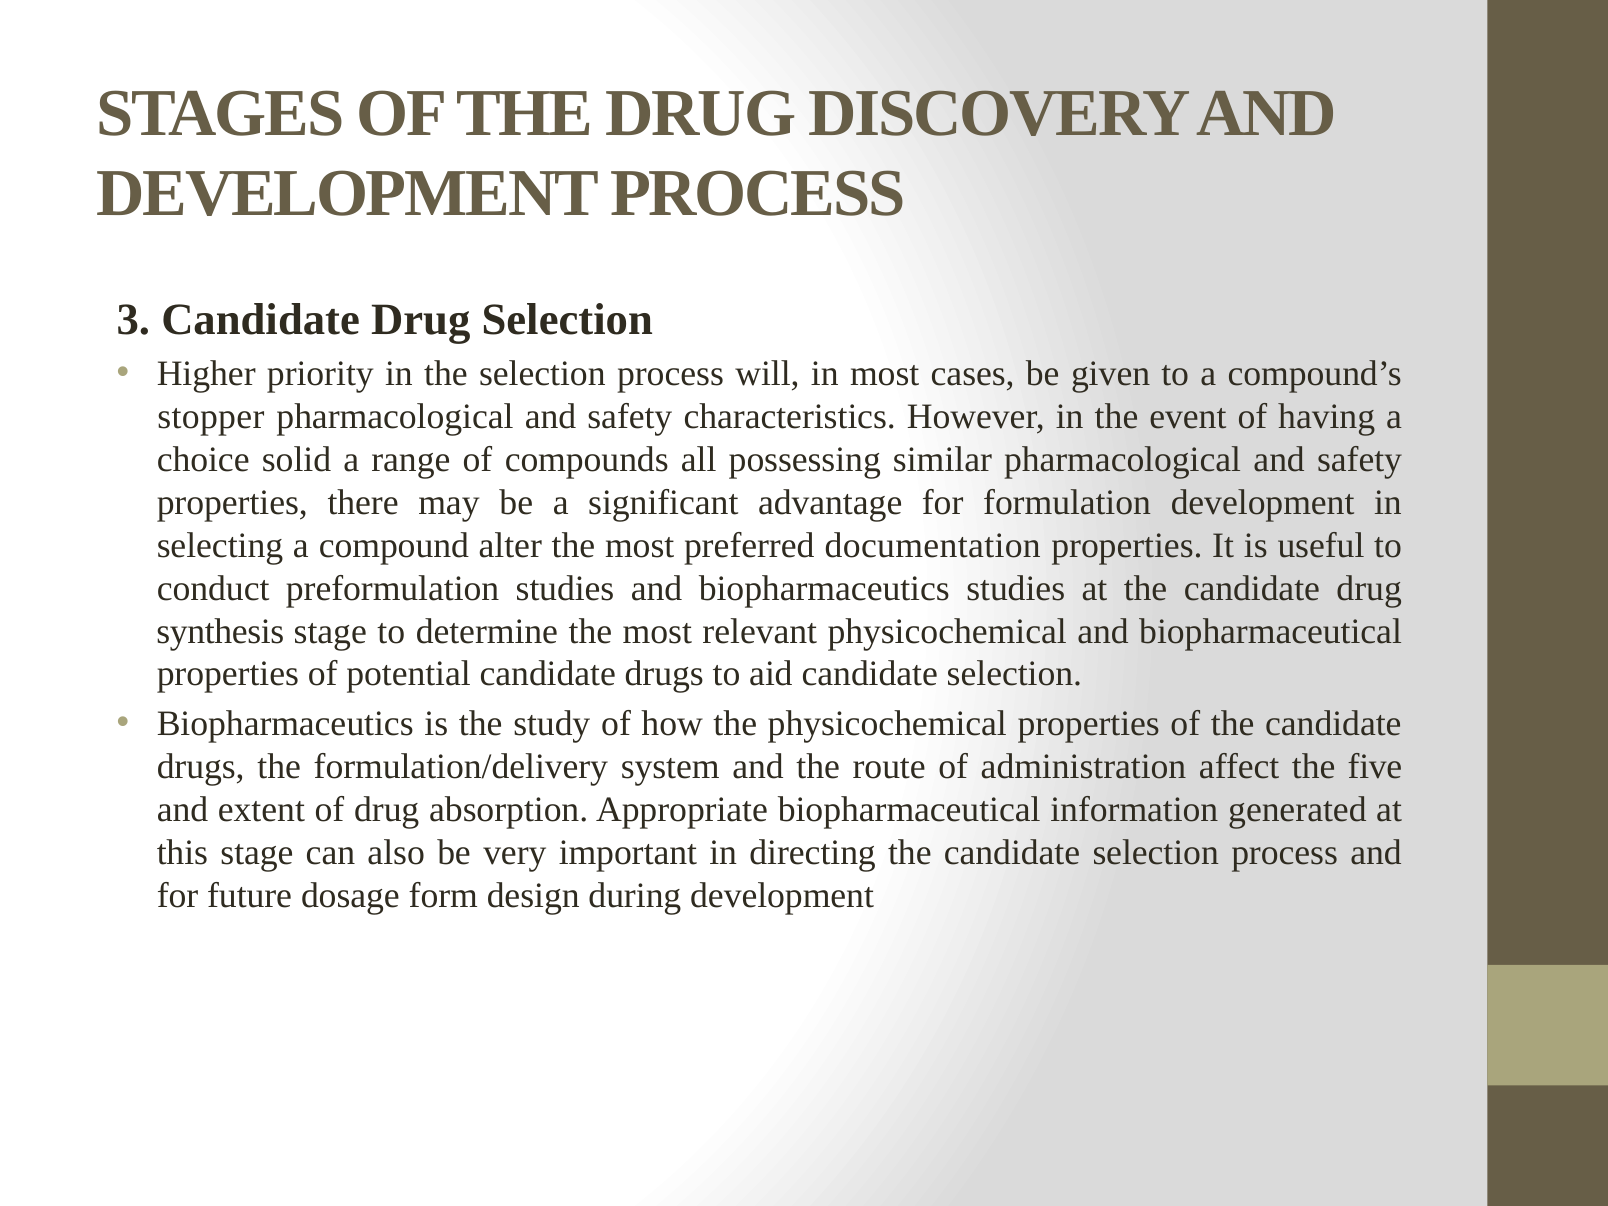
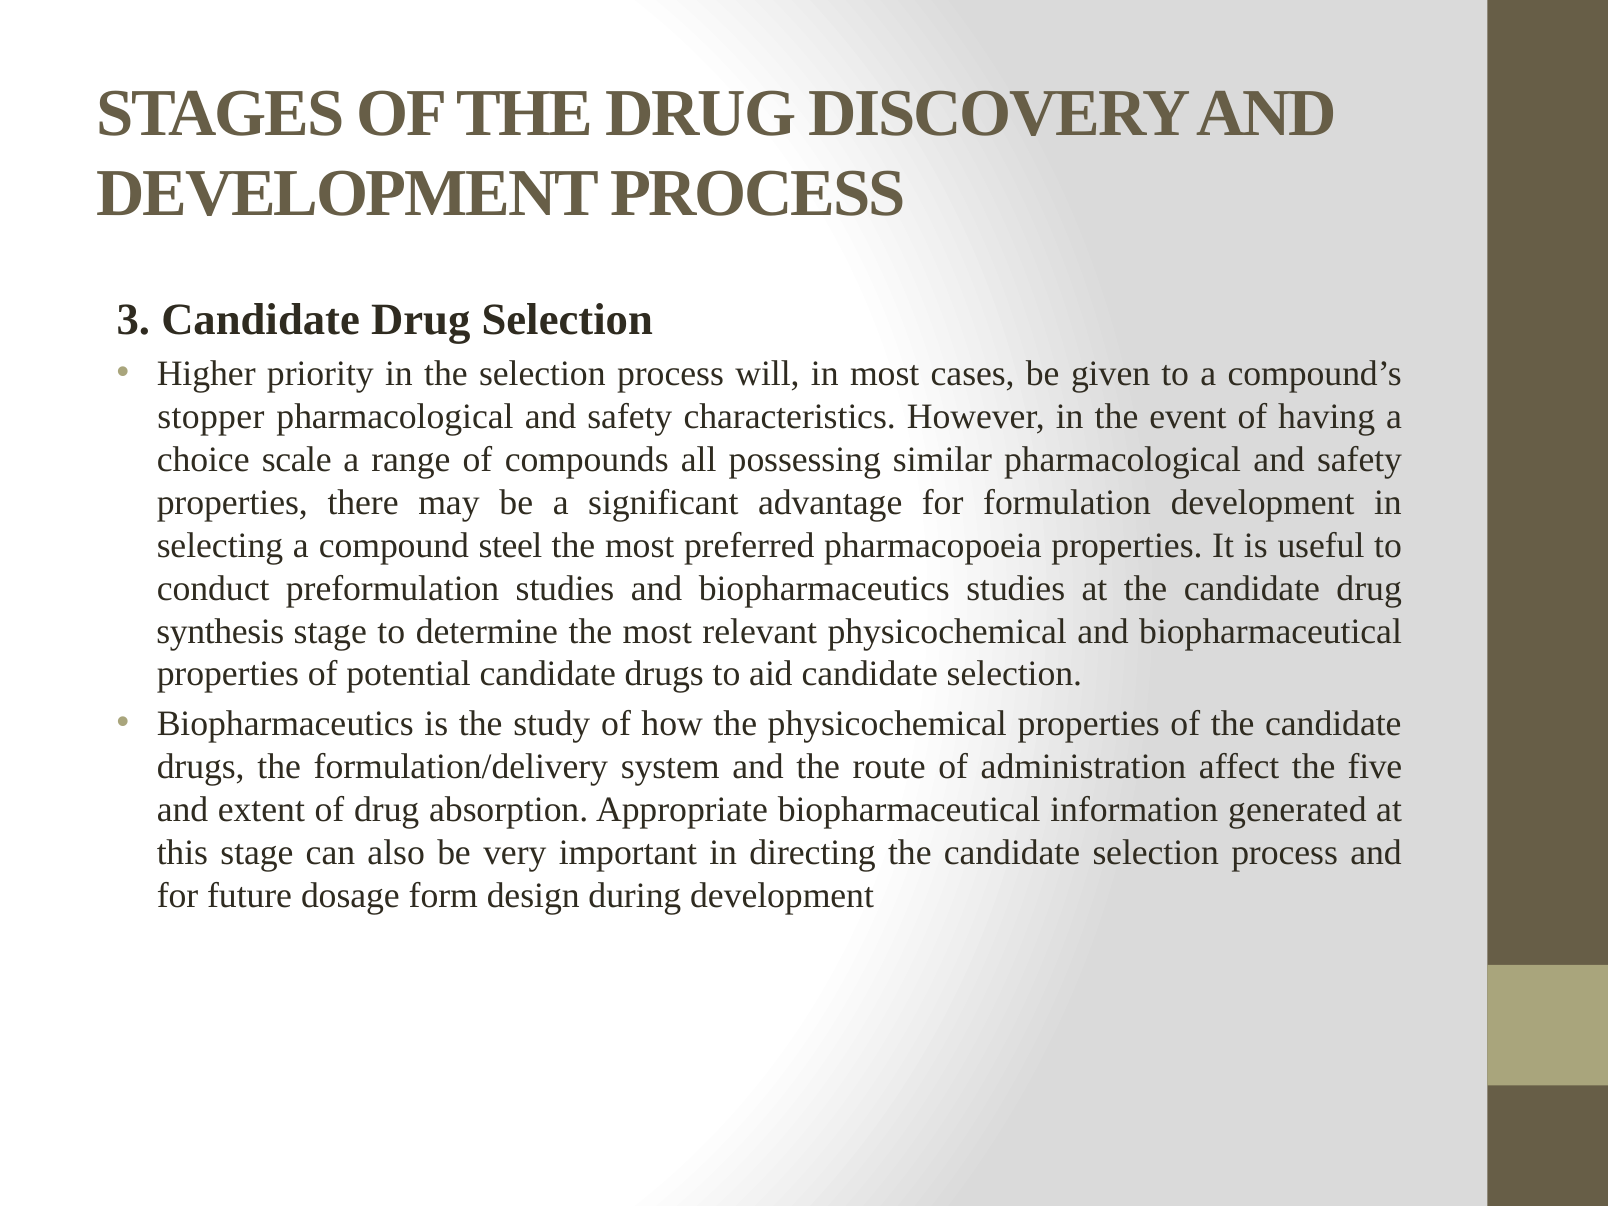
solid: solid -> scale (297, 460)
alter: alter -> steel (510, 546)
documentation: documentation -> pharmacopoeia (933, 546)
